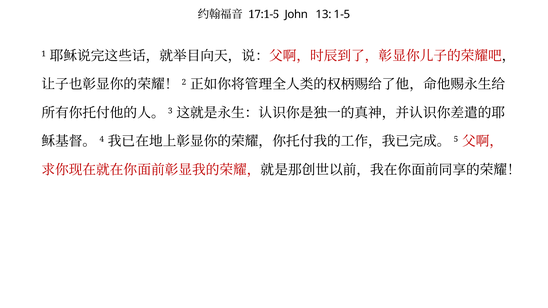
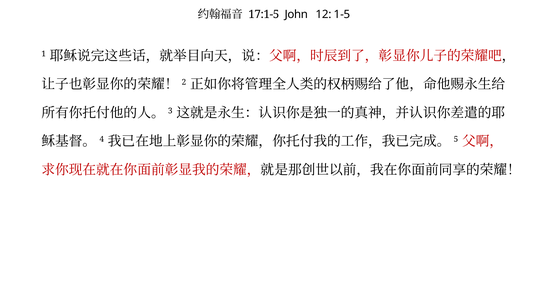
13: 13 -> 12 (324, 14)
